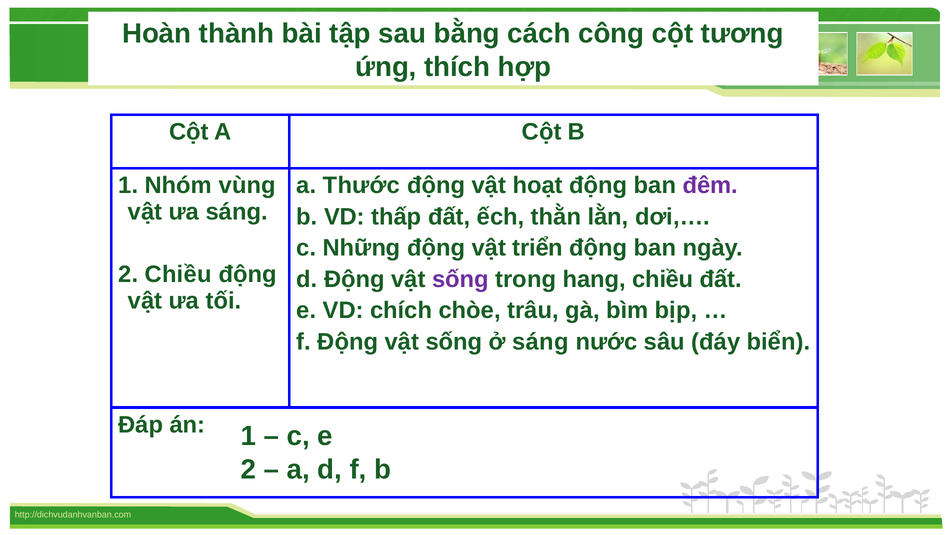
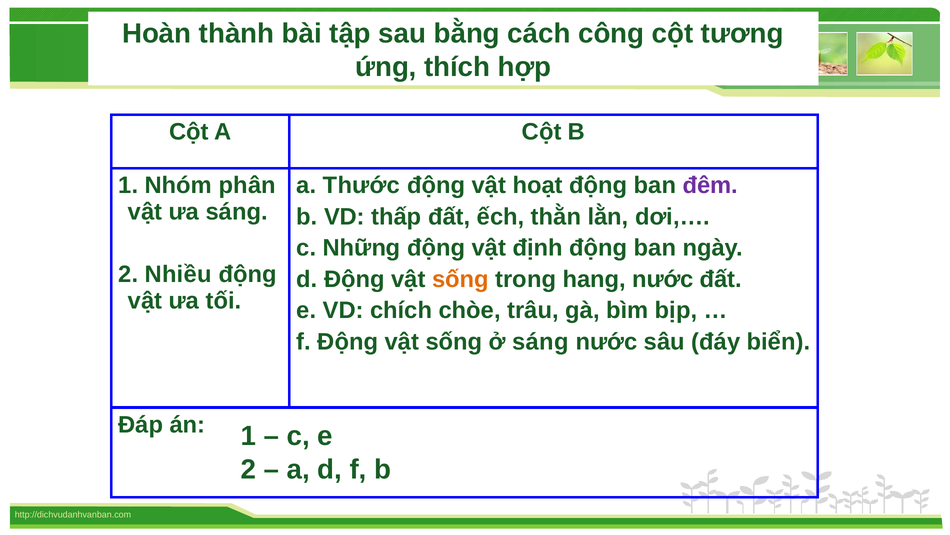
vùng: vùng -> phân (247, 185)
triển: triển -> định (538, 248)
2 Chiều: Chiều -> Nhiều (178, 274)
sống colour: purple -> orange (460, 279)
hang chiều: chiều -> nước (663, 279)
